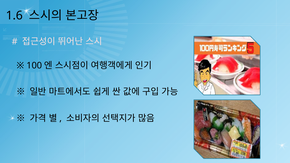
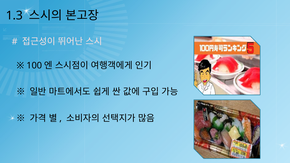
1.6: 1.6 -> 1.3 (14, 15)
